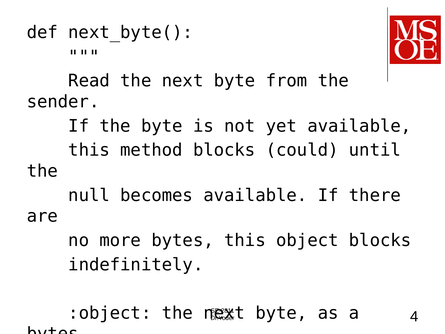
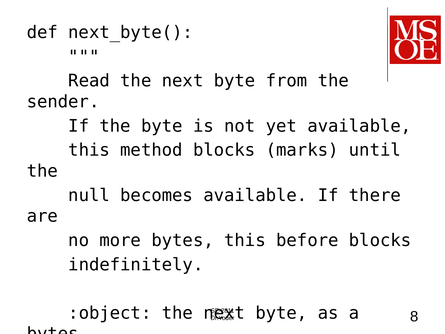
could: could -> marks (302, 150)
this object: object -> before (307, 240)
4: 4 -> 8 (414, 316)
